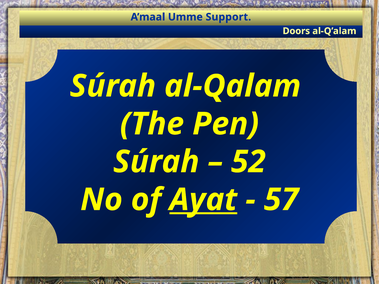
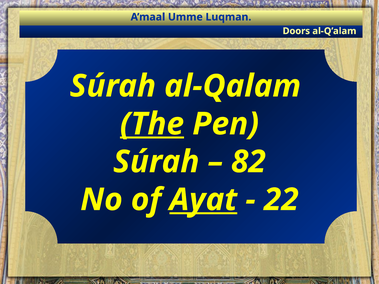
Support: Support -> Luqman (228, 17)
The underline: none -> present (152, 124)
52: 52 -> 82 (248, 162)
57: 57 -> 22 (281, 200)
